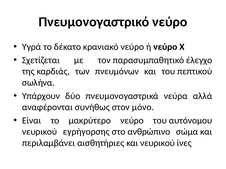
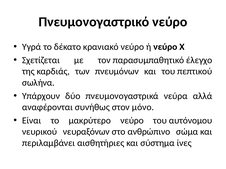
εγρήγορσης: εγρήγορσης -> νευραξόνων (86, 132)
και νευρικού: νευρικού -> σύστημα (157, 143)
